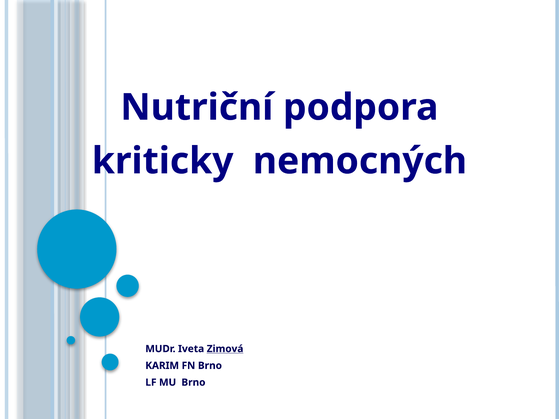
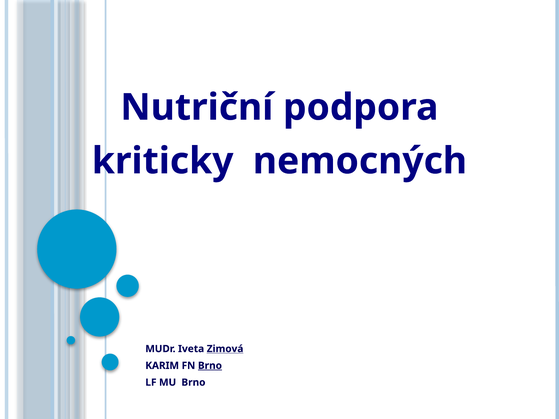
Brno underline: none -> present (210, 366)
